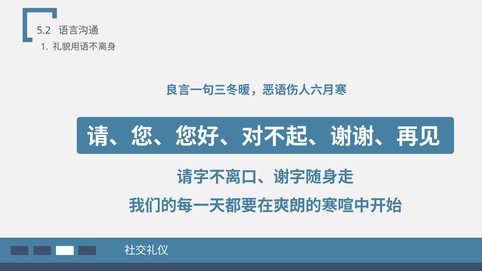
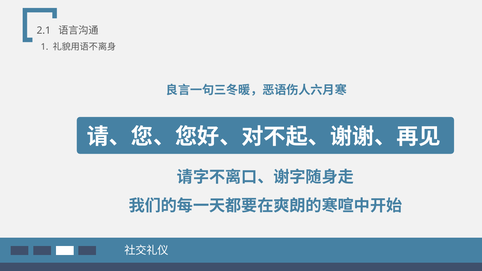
5.2: 5.2 -> 2.1 (44, 30)
